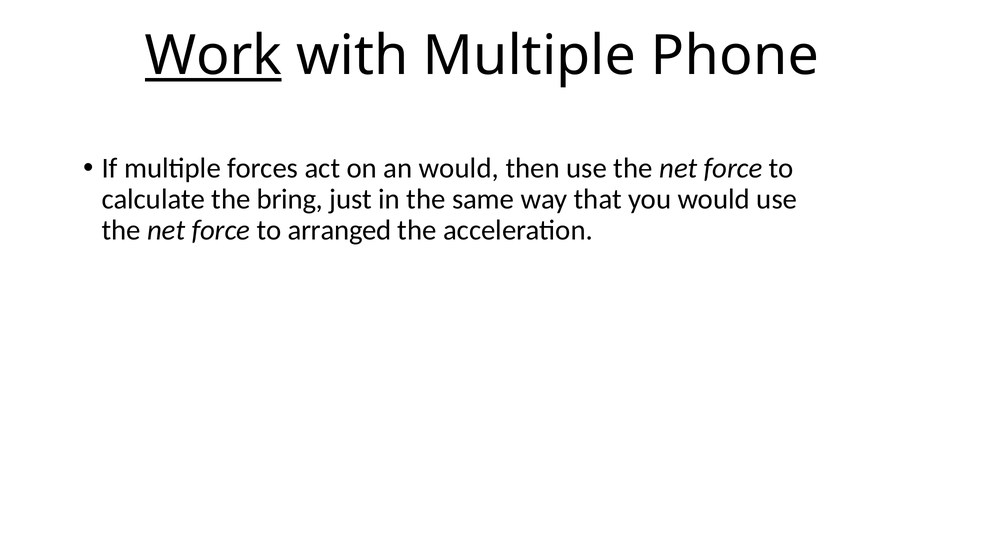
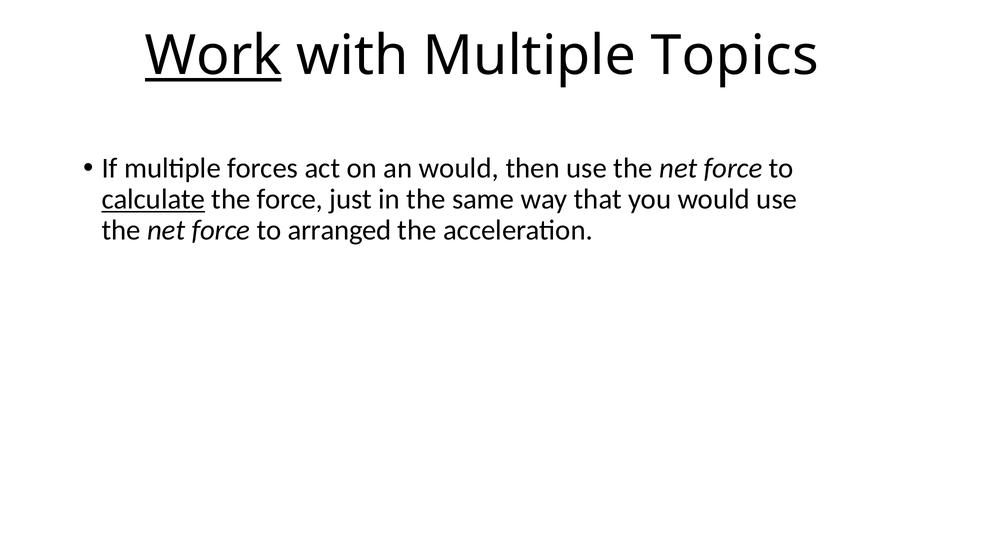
Phone: Phone -> Topics (735, 56)
calculate underline: none -> present (153, 199)
the bring: bring -> force (290, 199)
